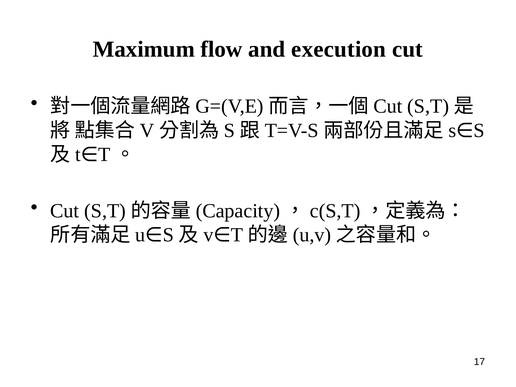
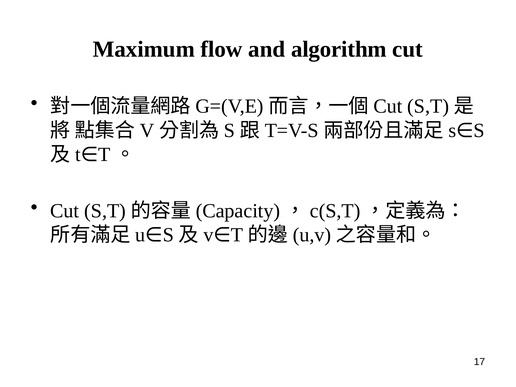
execution: execution -> algorithm (339, 49)
